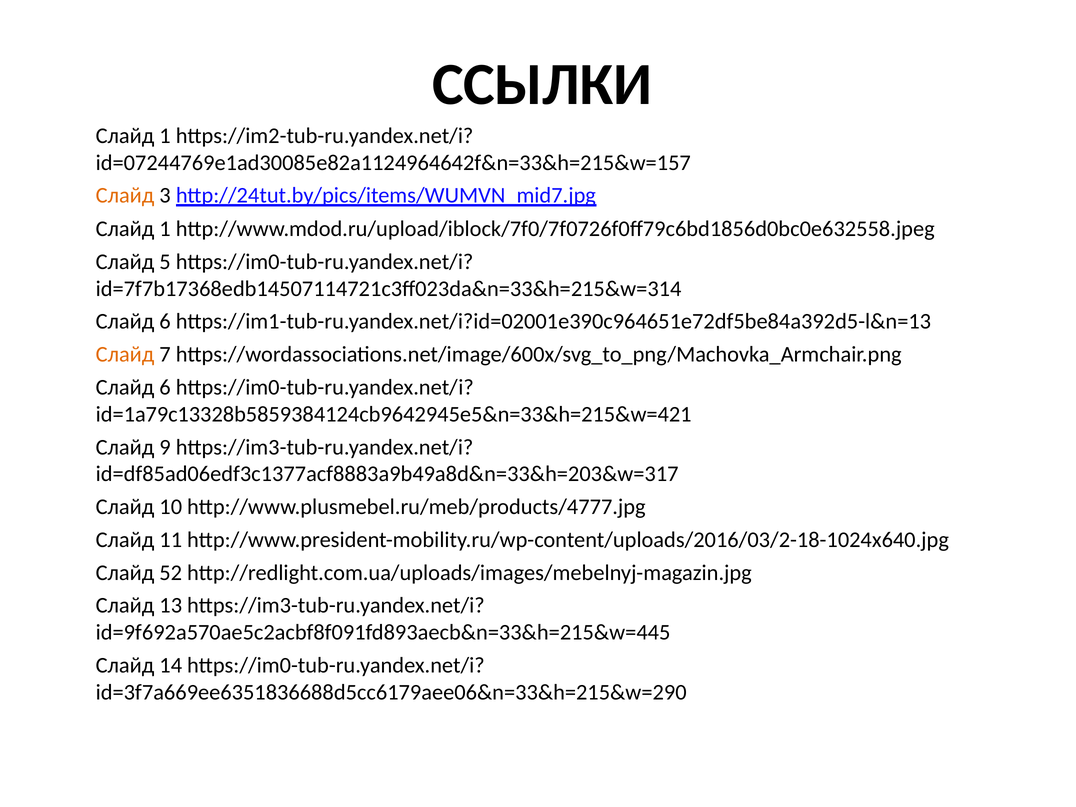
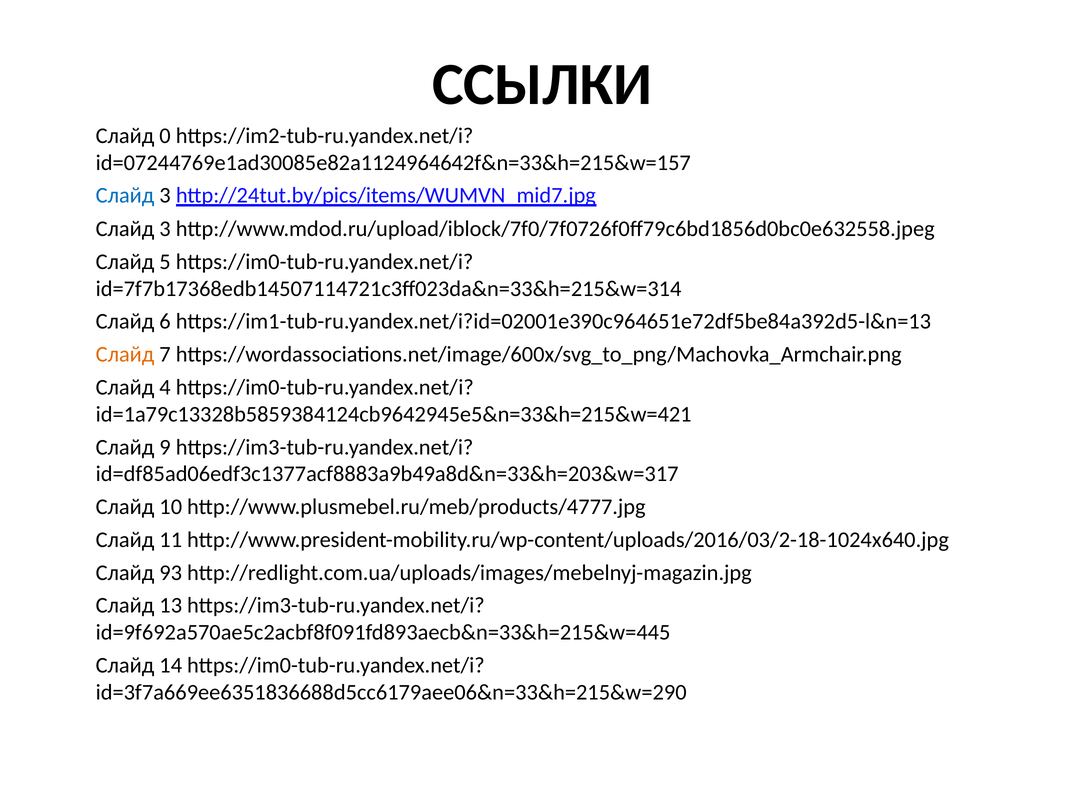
1: 1 -> 0 (165, 136)
Слайд colour: orange -> blue (125, 196)
1: 1 -> 3 (165, 229)
6: 6 -> 4 (165, 387)
52: 52 -> 93 (171, 573)
